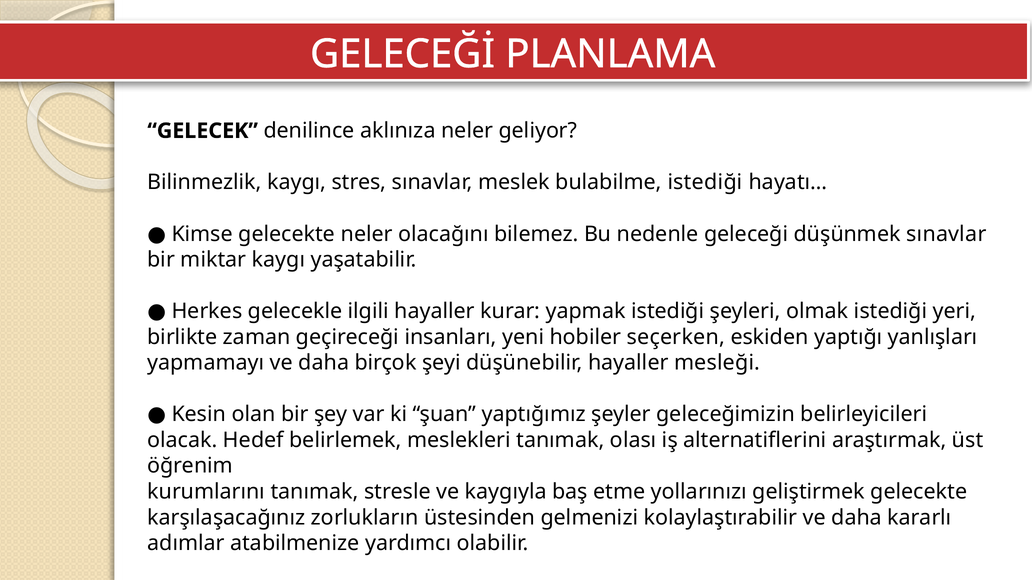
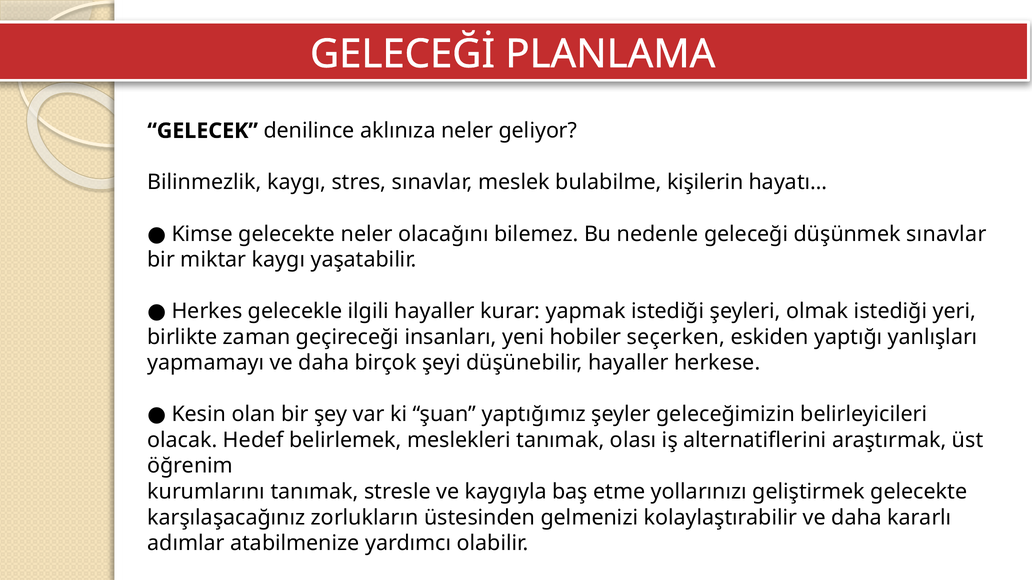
bulabilme istediği: istediği -> kişilerin (705, 183)
mesleği: mesleği -> herkese (717, 363)
